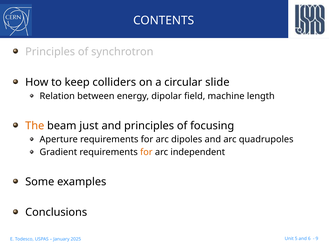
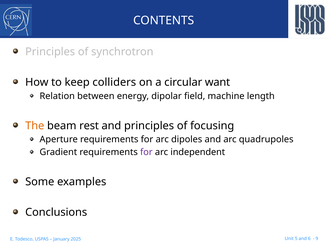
slide: slide -> want (217, 83)
just: just -> rest (89, 126)
for colour: orange -> purple (146, 153)
